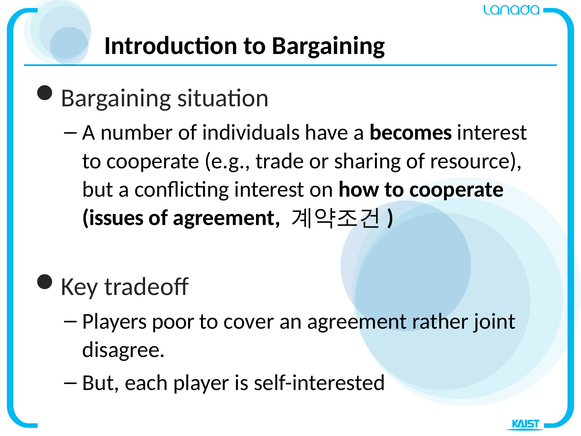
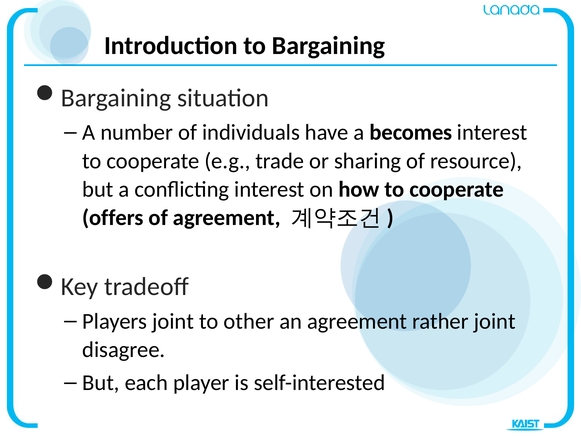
issues: issues -> offers (113, 218)
Players poor: poor -> joint (173, 321)
cover: cover -> other (249, 321)
